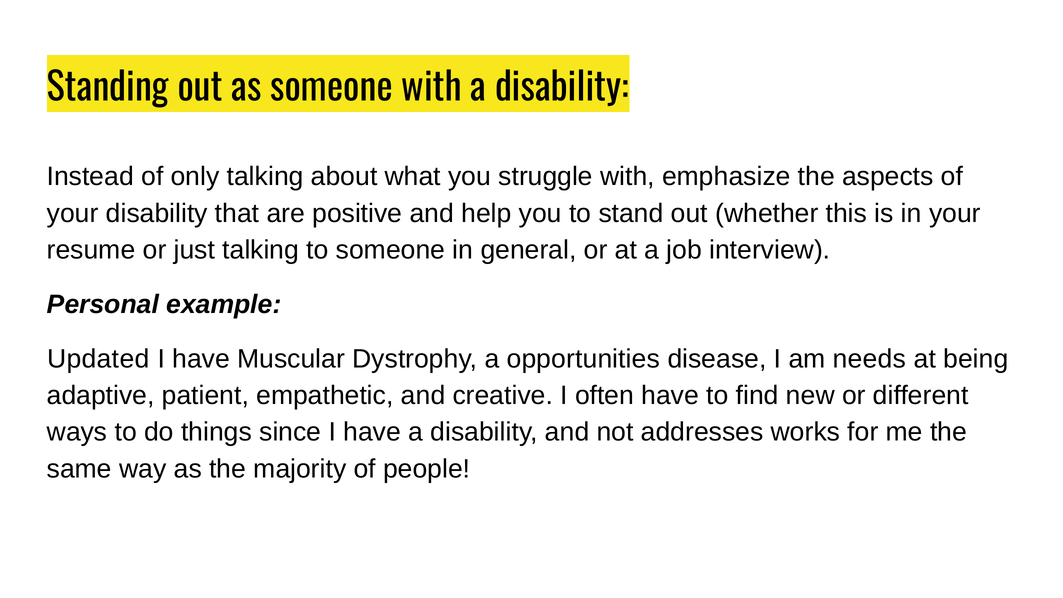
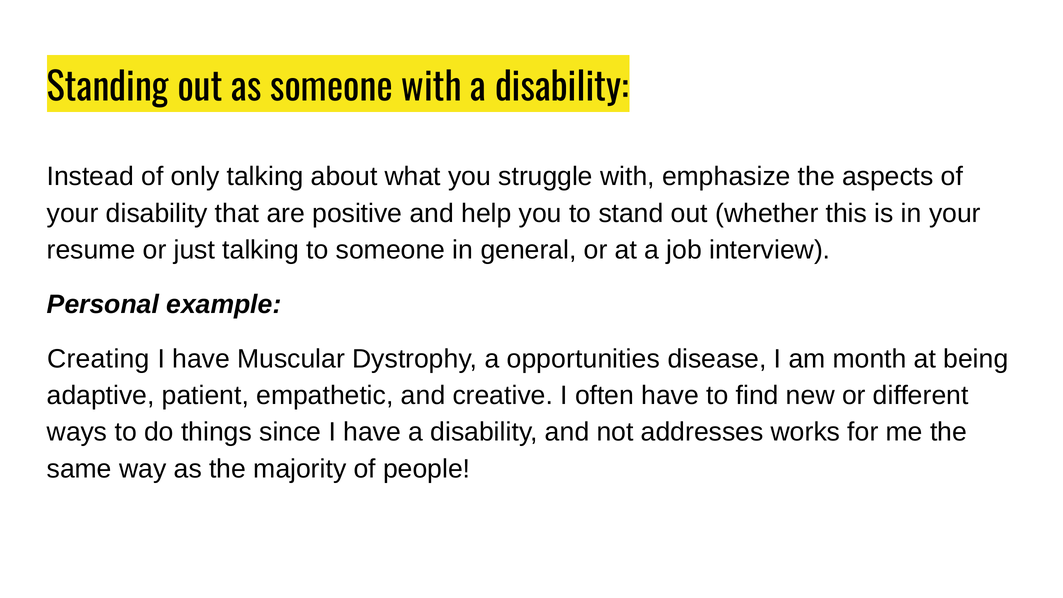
Updated: Updated -> Creating (98, 359)
needs: needs -> month (870, 359)
